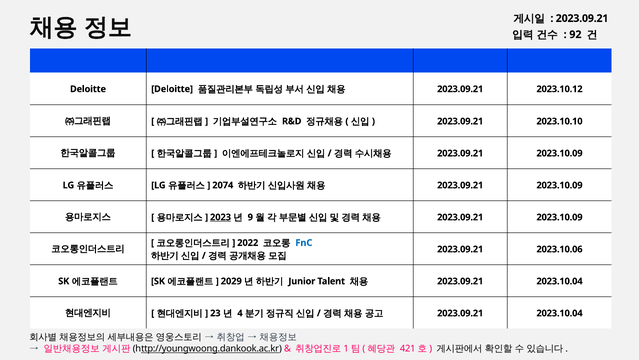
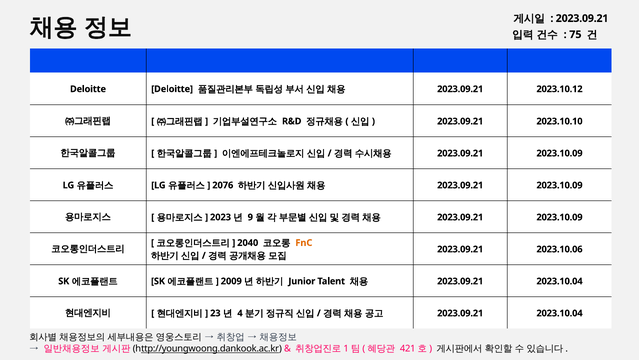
92: 92 -> 75 (575, 34)
2074: 2074 -> 2076 (223, 185)
2023 underline: present -> none (221, 217)
2022: 2022 -> 2040 (248, 242)
FnC colour: blue -> orange (304, 242)
2029: 2029 -> 2009 (231, 281)
